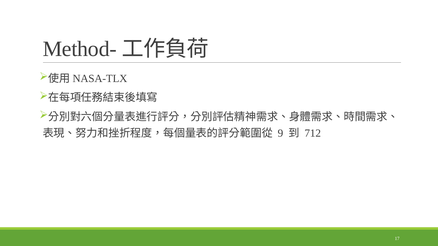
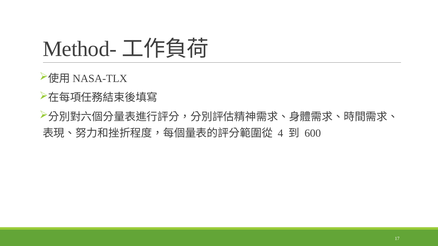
9: 9 -> 4 (280, 133)
712: 712 -> 600 (313, 133)
